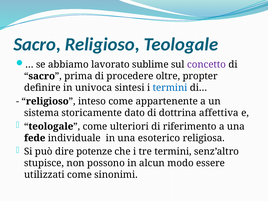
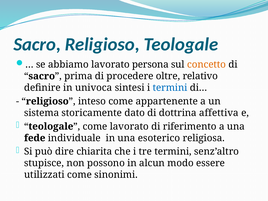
sublime: sublime -> persona (150, 65)
concetto colour: purple -> orange (207, 65)
propter: propter -> relativo (200, 76)
come ulteriori: ulteriori -> lavorato (129, 126)
potenze: potenze -> chiarita (94, 152)
